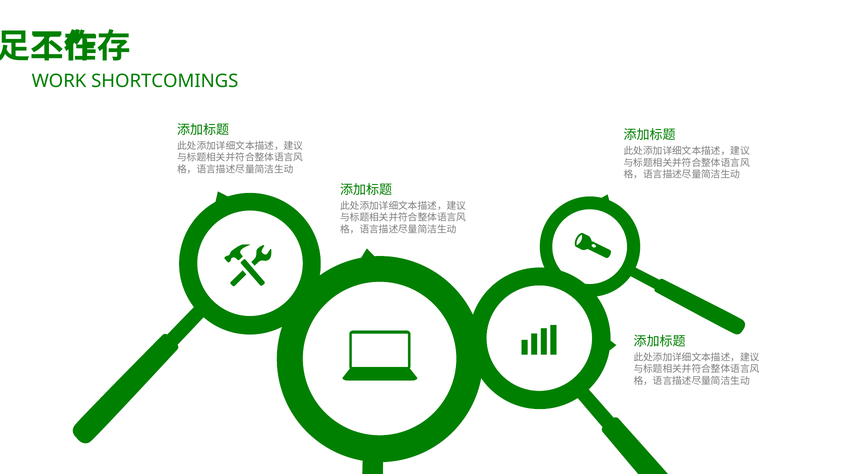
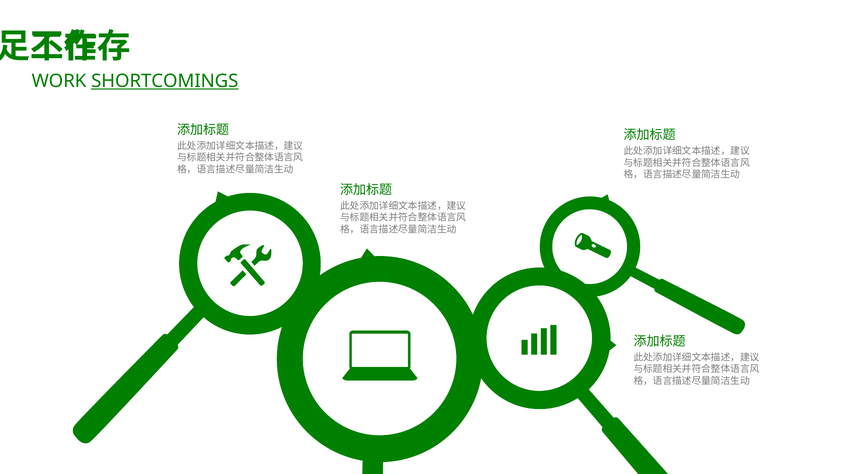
SHORTCOMINGS underline: none -> present (165, 81)
